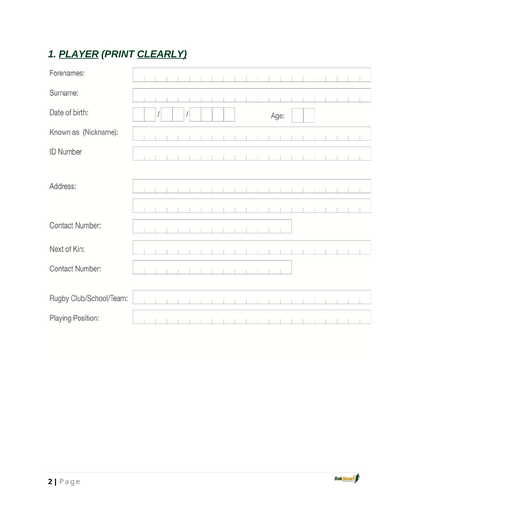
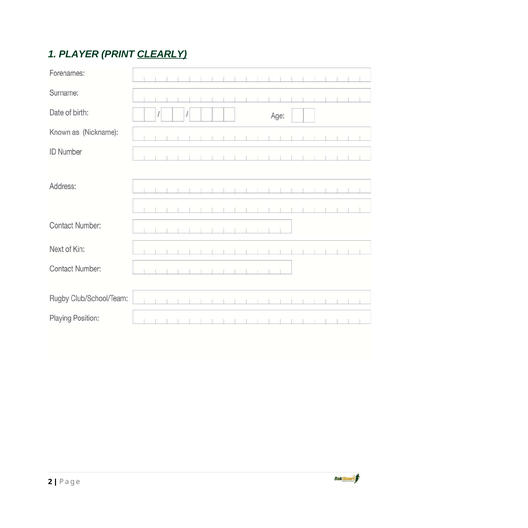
PLAYER underline: present -> none (79, 54)
